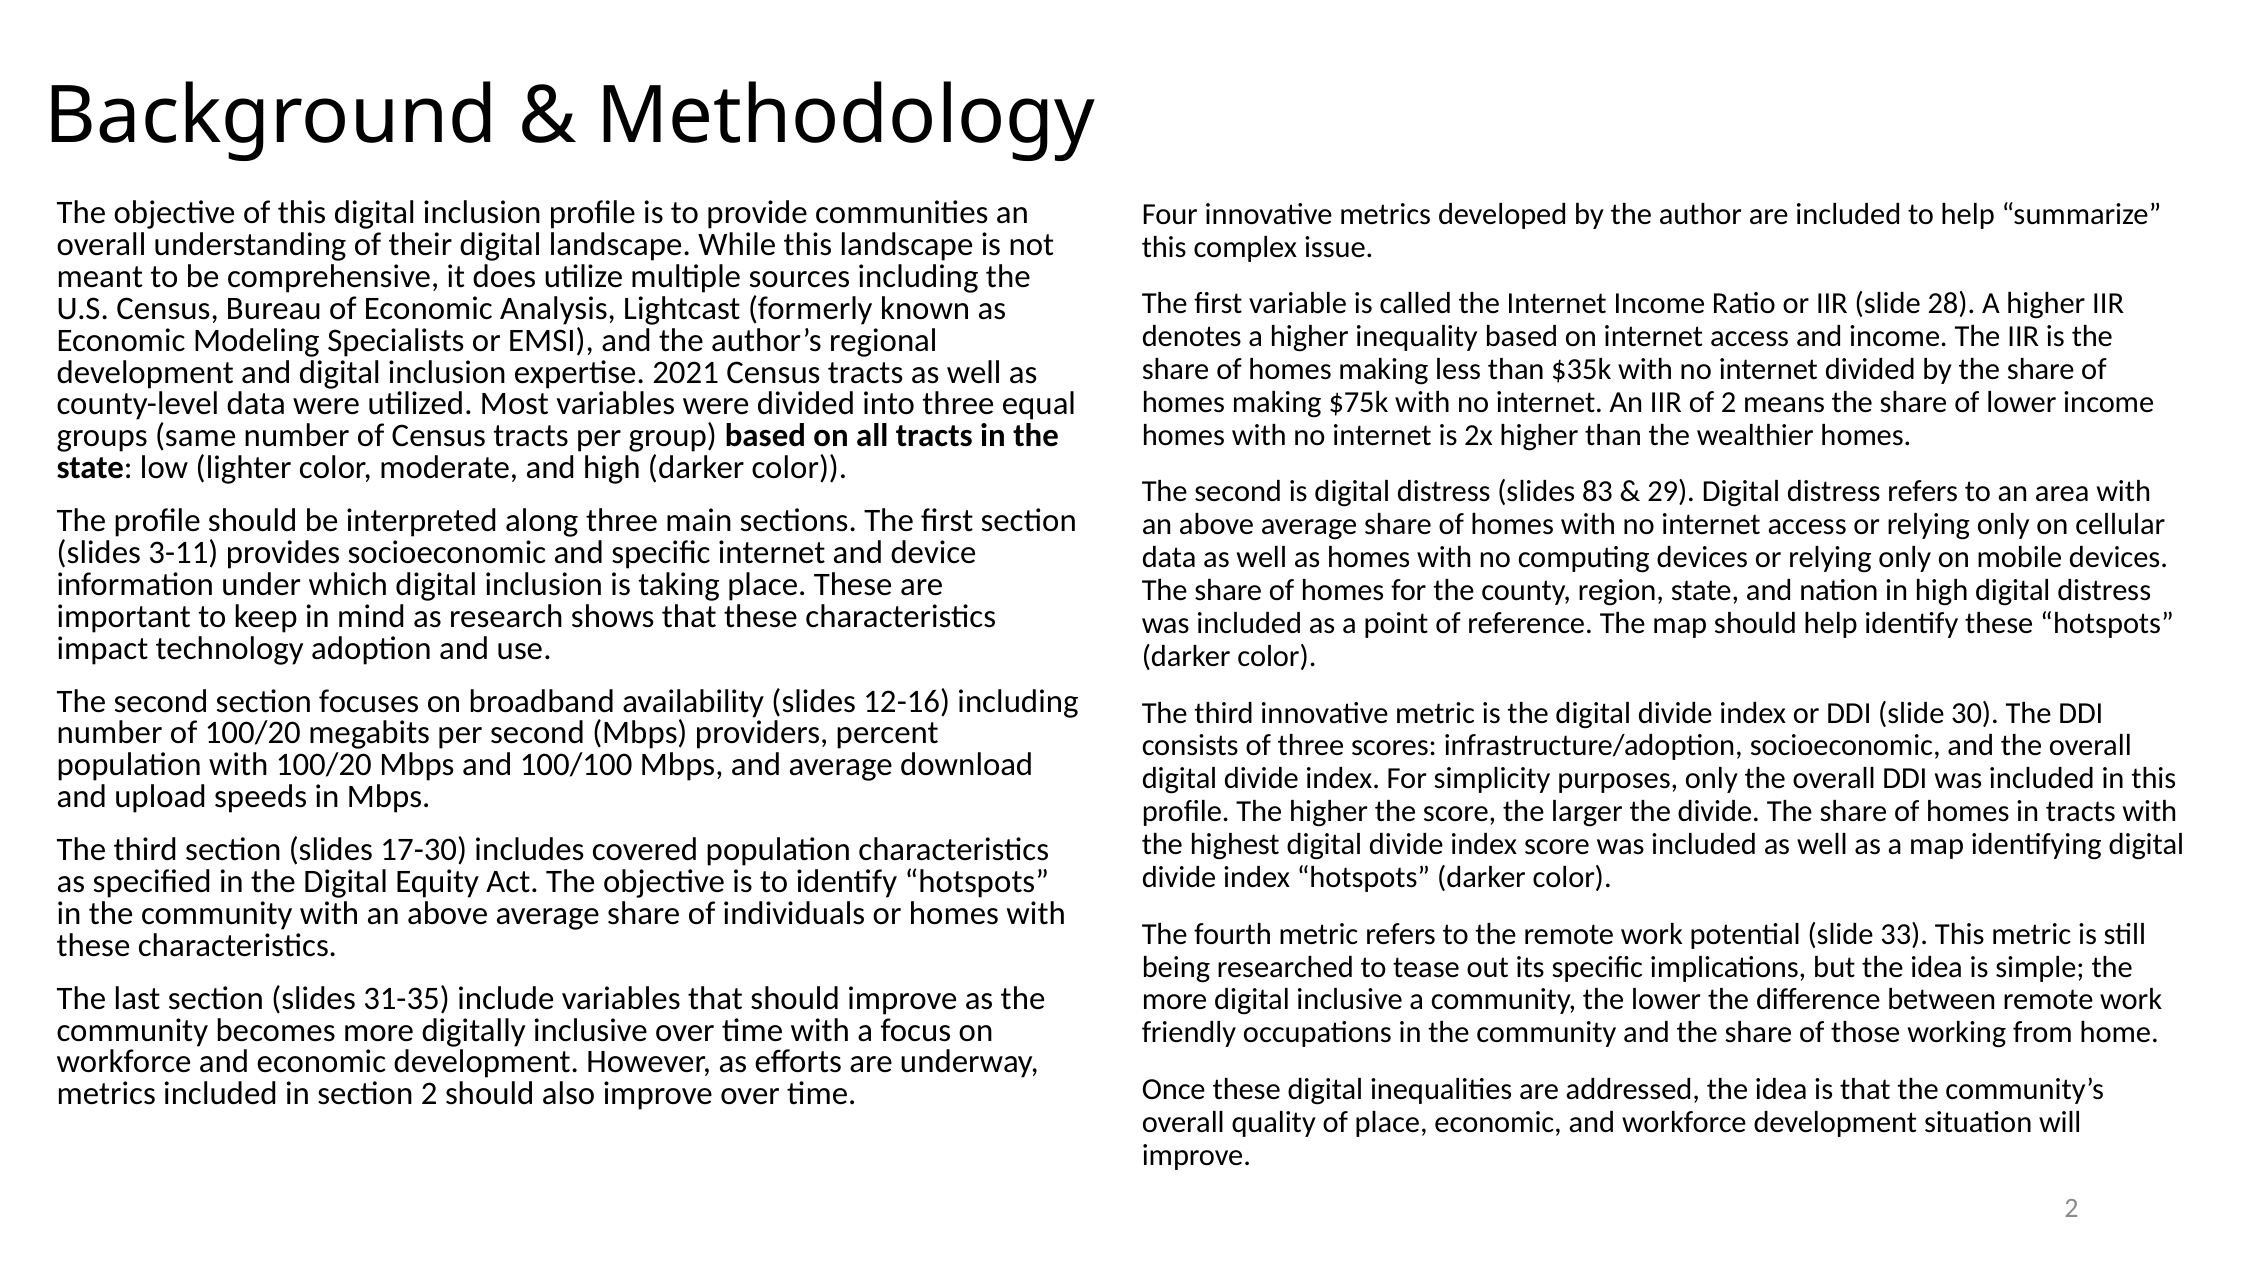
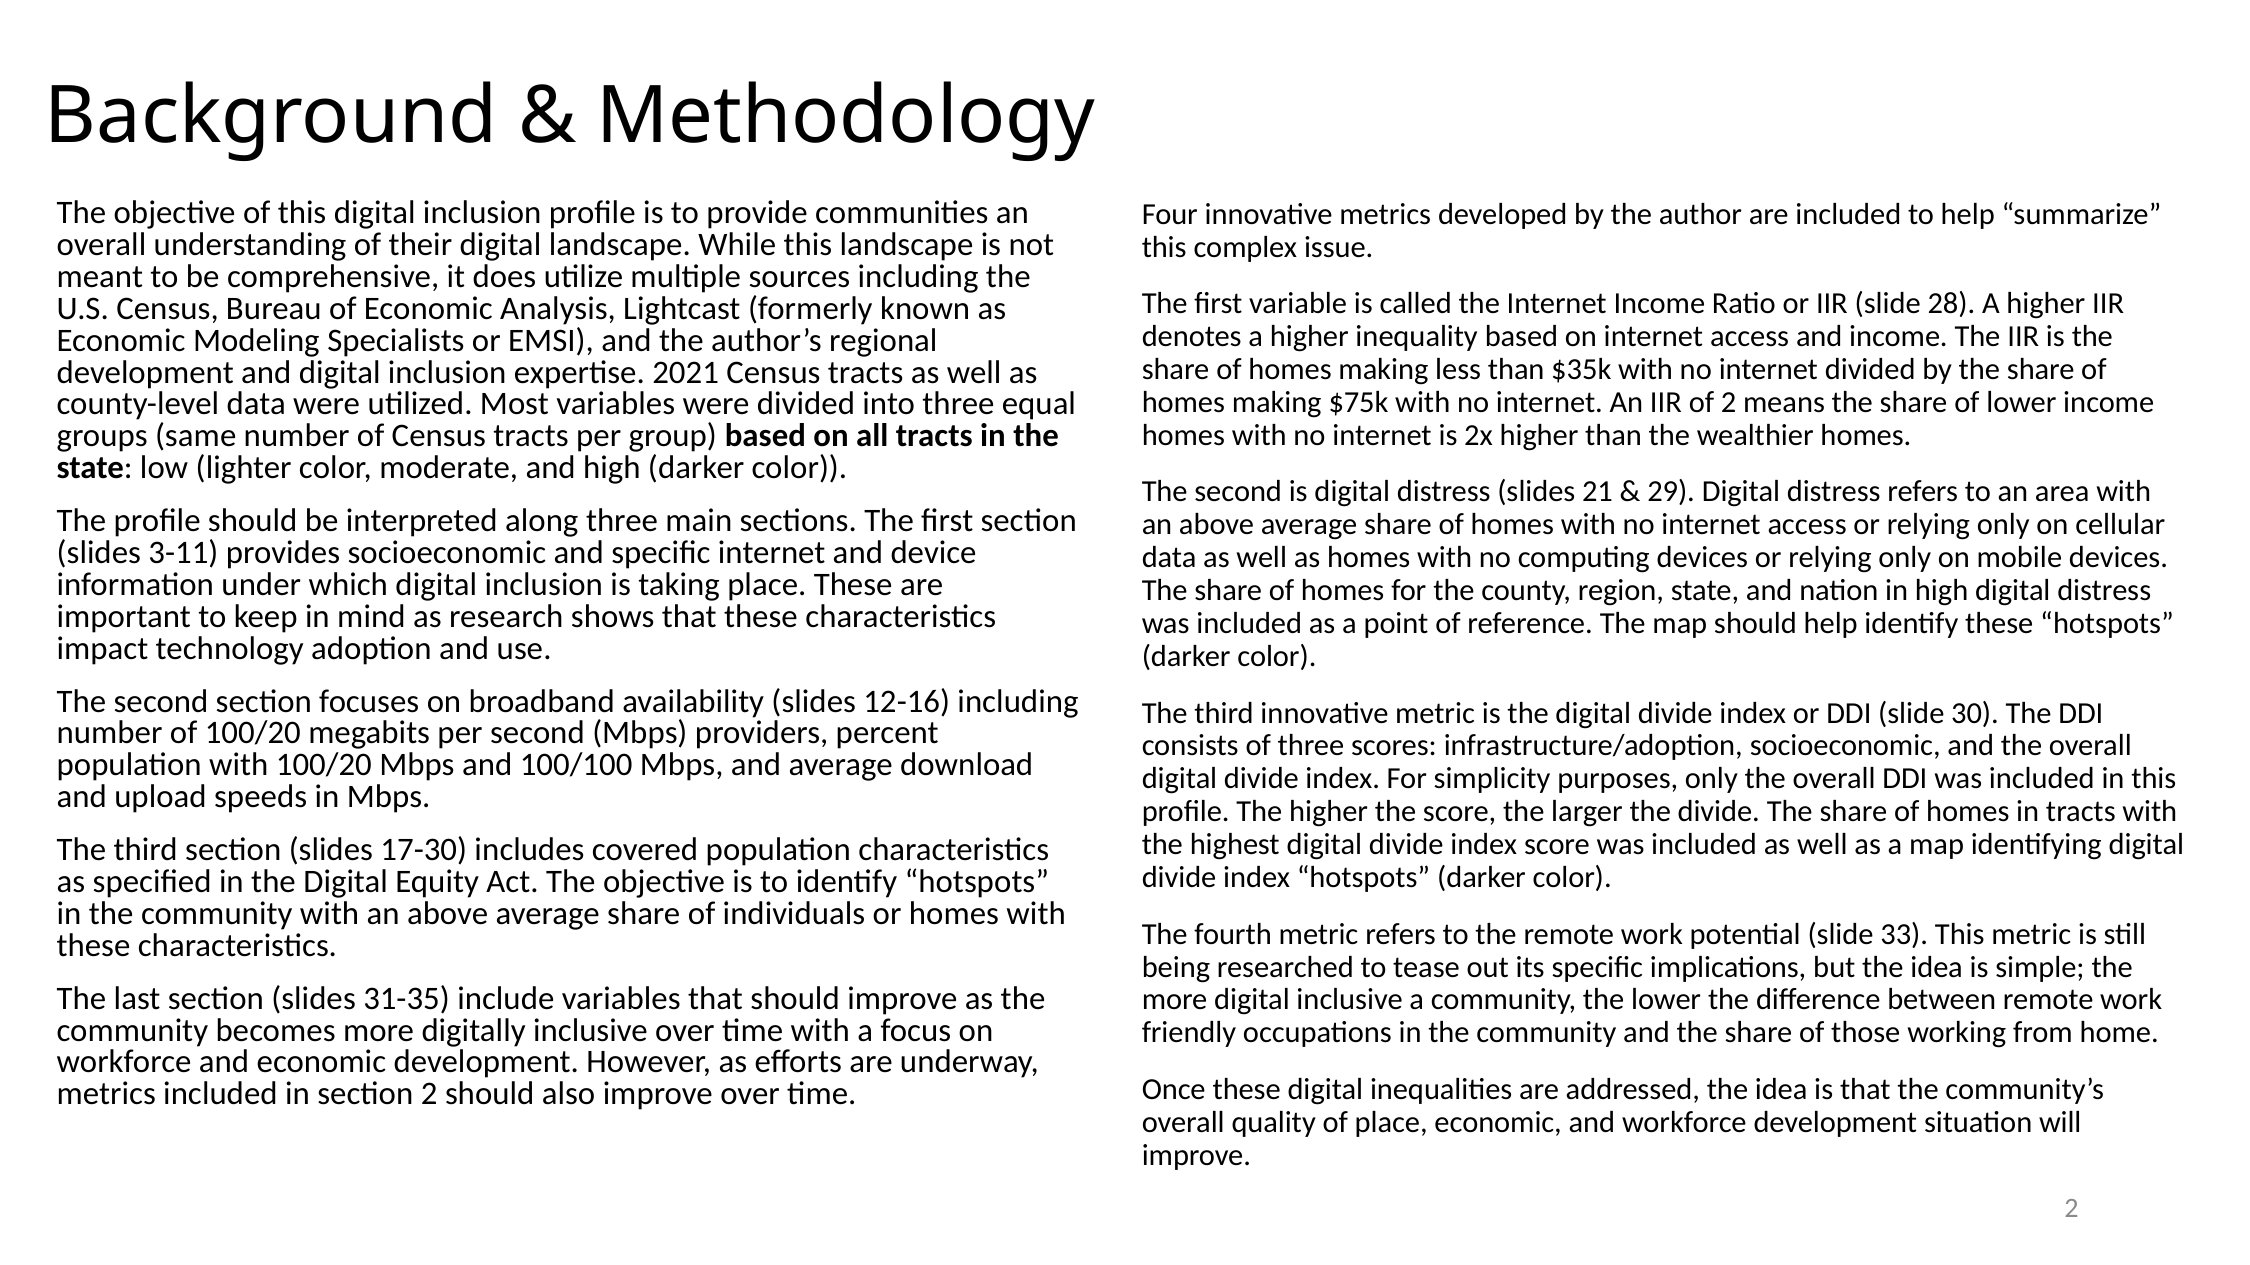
83: 83 -> 21 (1597, 492)
